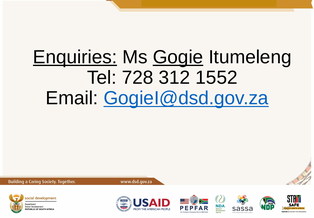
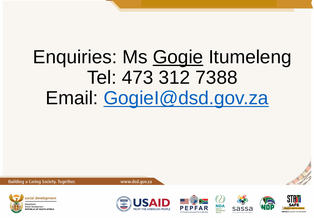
Enquiries underline: present -> none (75, 57)
728: 728 -> 473 (138, 77)
1552: 1552 -> 7388 (217, 77)
